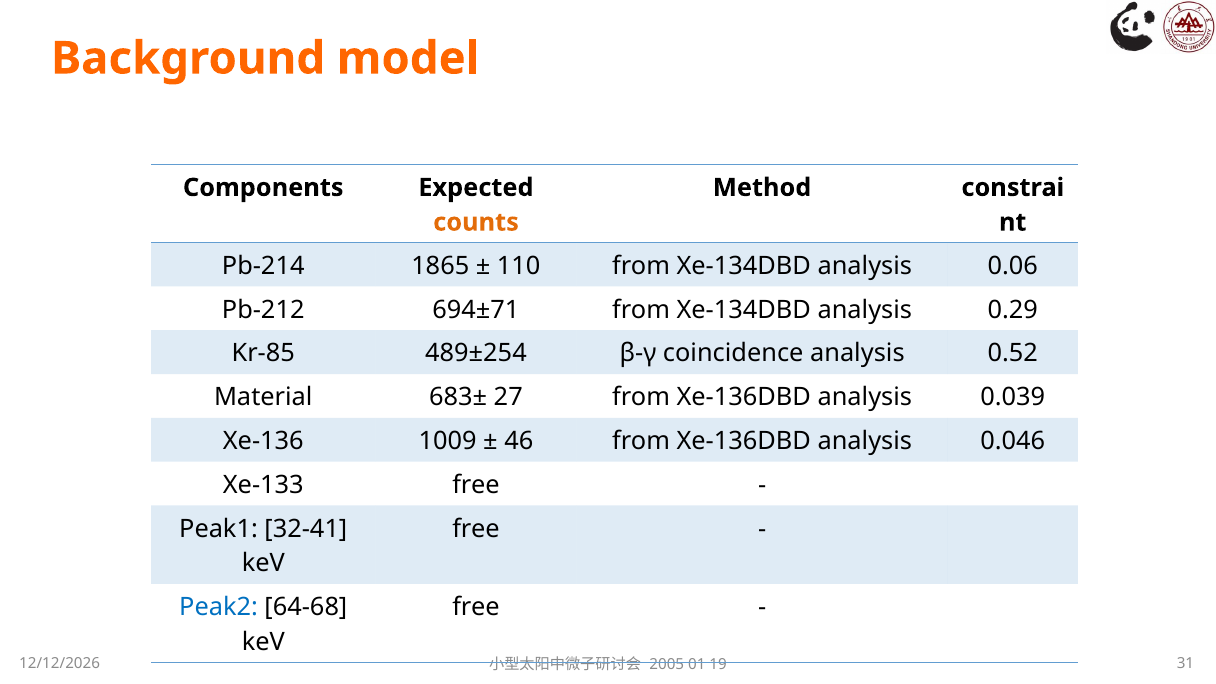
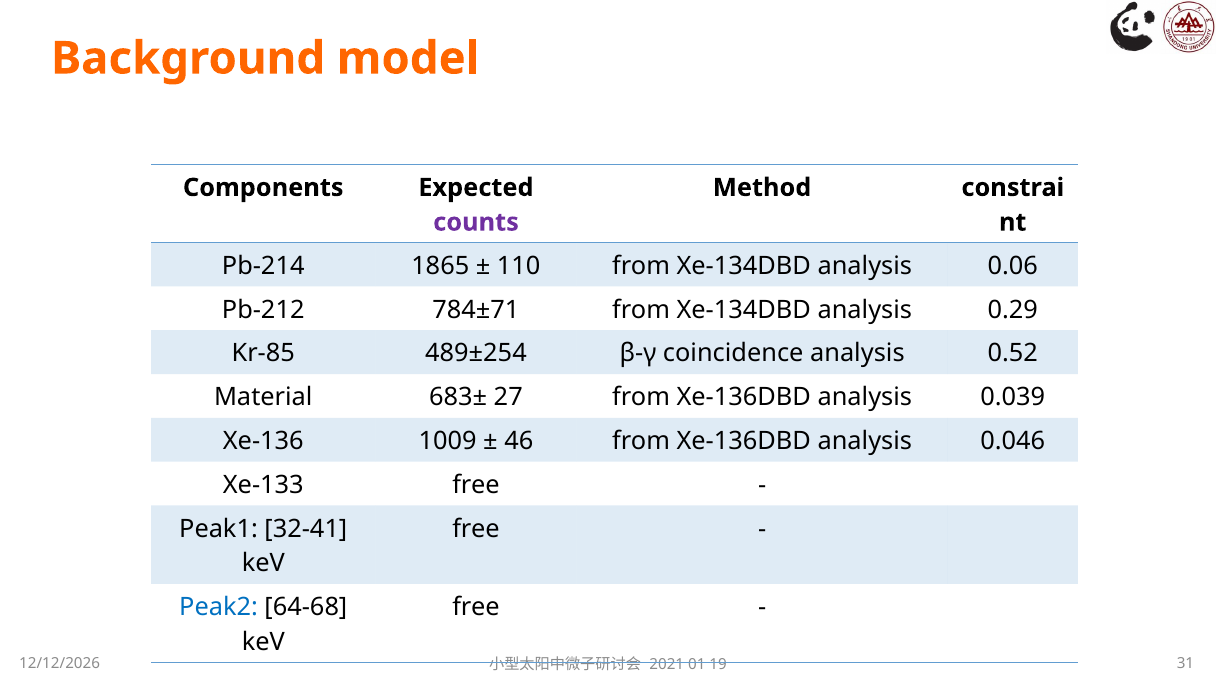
counts colour: orange -> purple (476, 222)
694±71: 694±71 -> 784±71 (476, 310)
2005: 2005 -> 2021 (667, 665)
